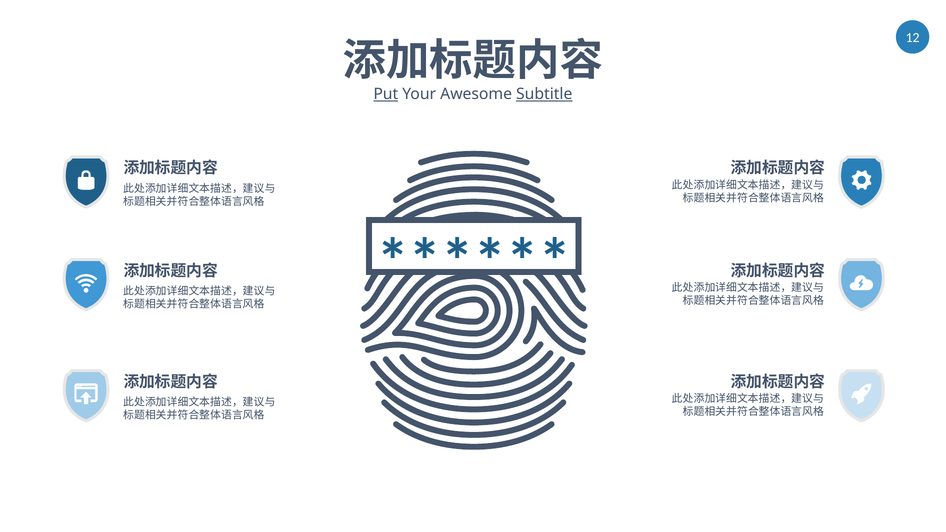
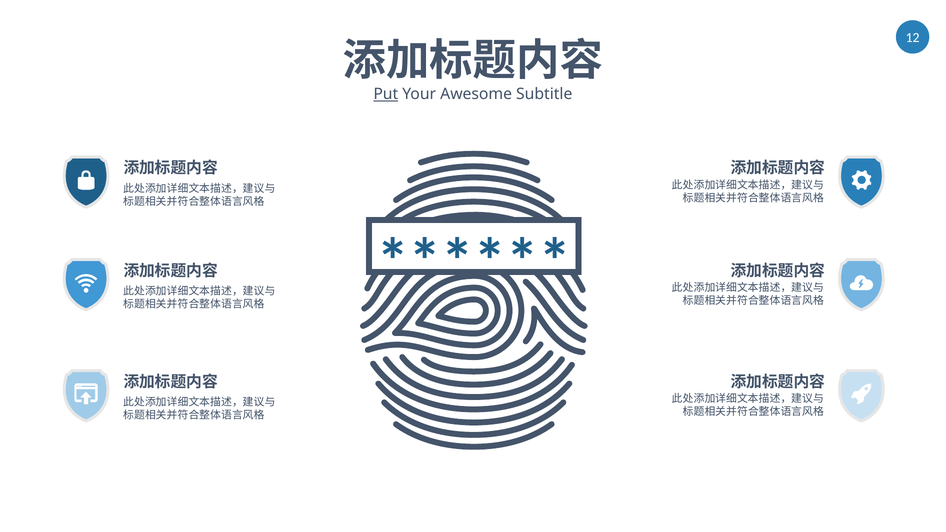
Subtitle underline: present -> none (544, 94)
